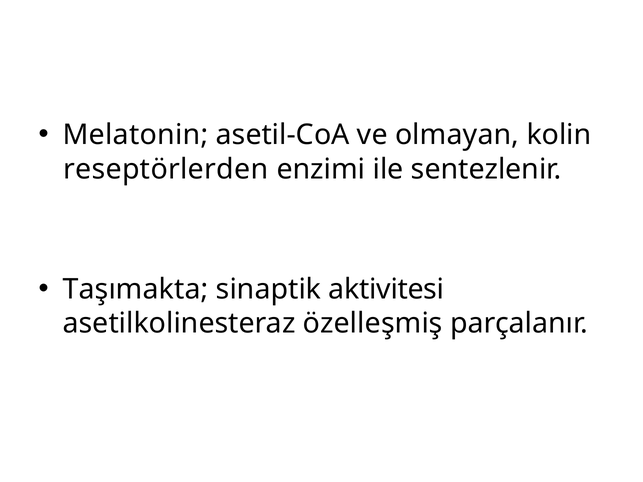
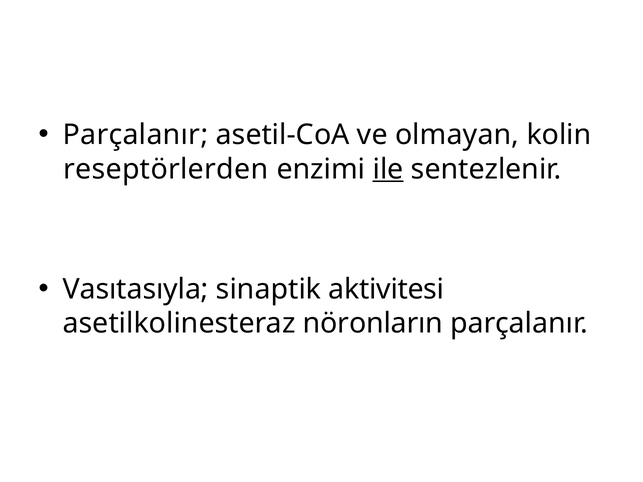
Melatonin: Melatonin -> Parçalanır (135, 135)
ile underline: none -> present (388, 169)
Taşımakta: Taşımakta -> Vasıtasıyla (136, 289)
özelleşmiş: özelleşmiş -> nöronların (373, 324)
